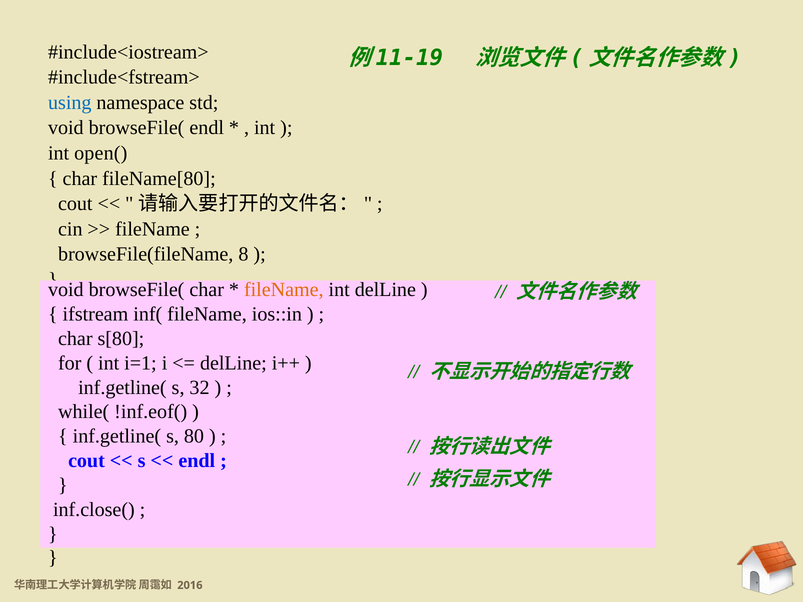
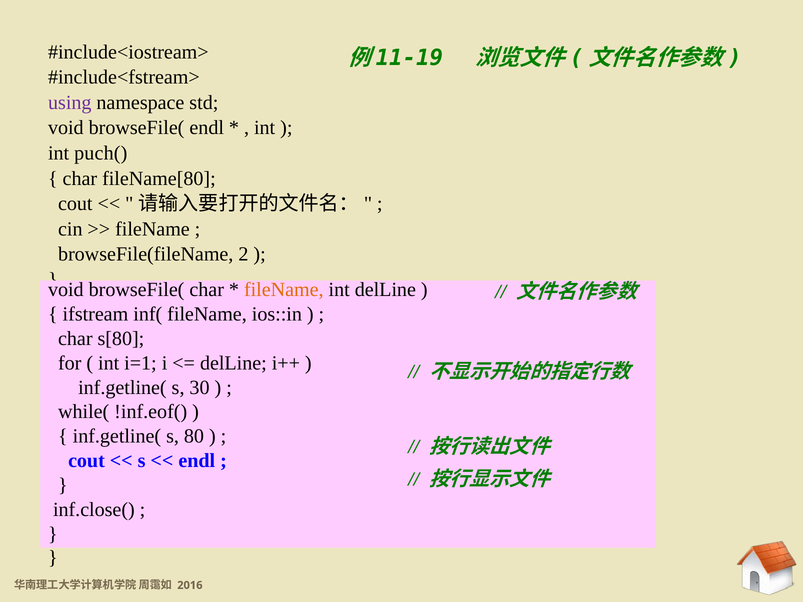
using colour: blue -> purple (70, 103)
open(: open( -> puch( (101, 153)
8: 8 -> 2 (243, 254)
32: 32 -> 30 (200, 388)
